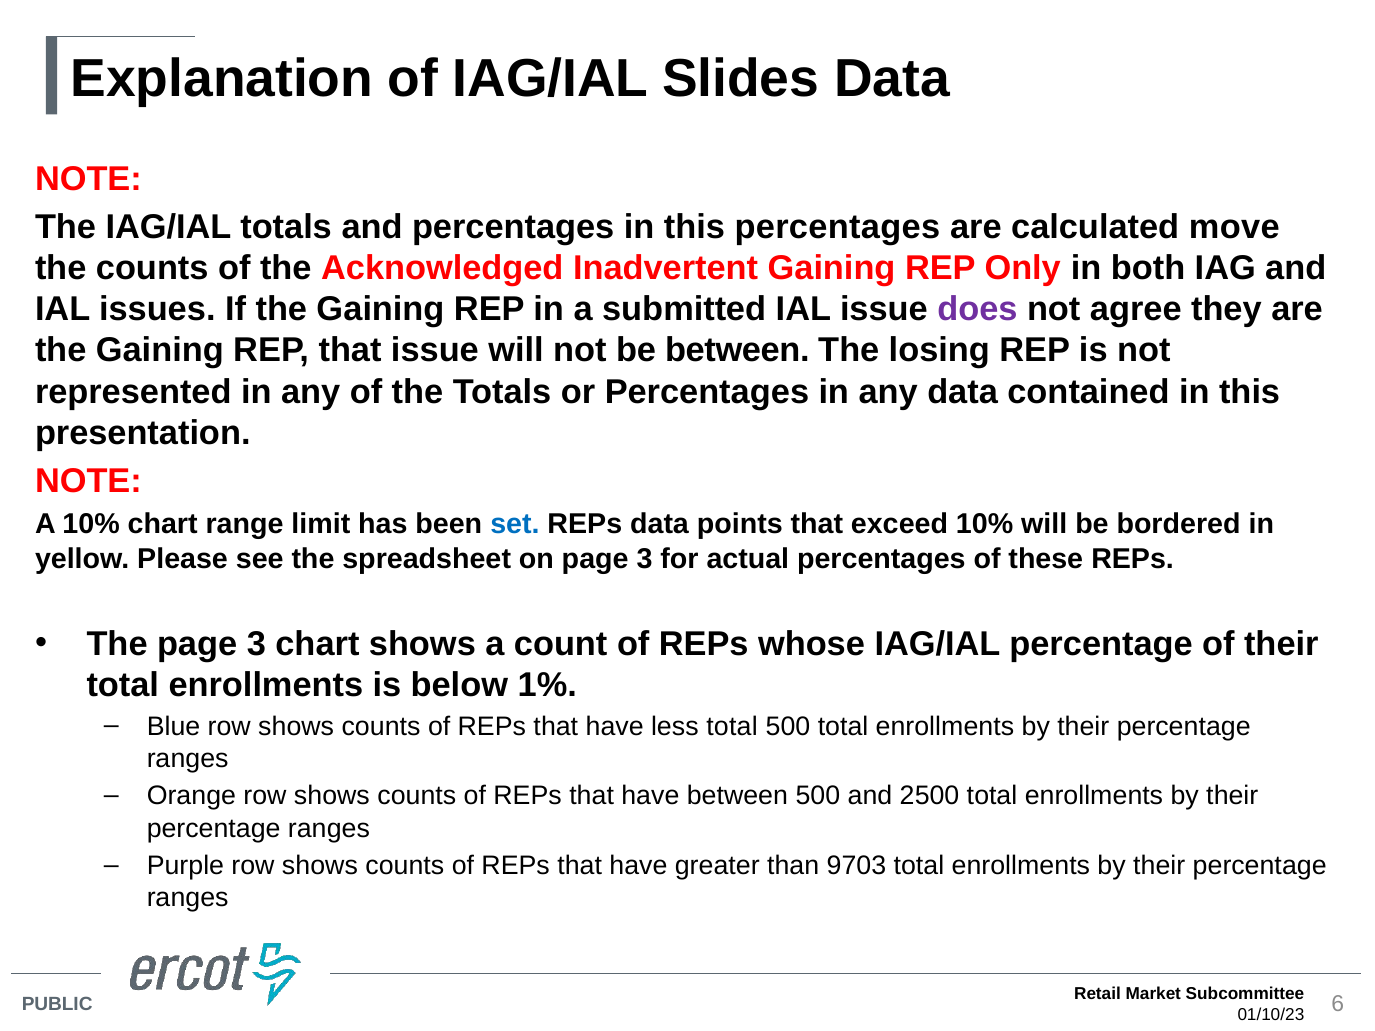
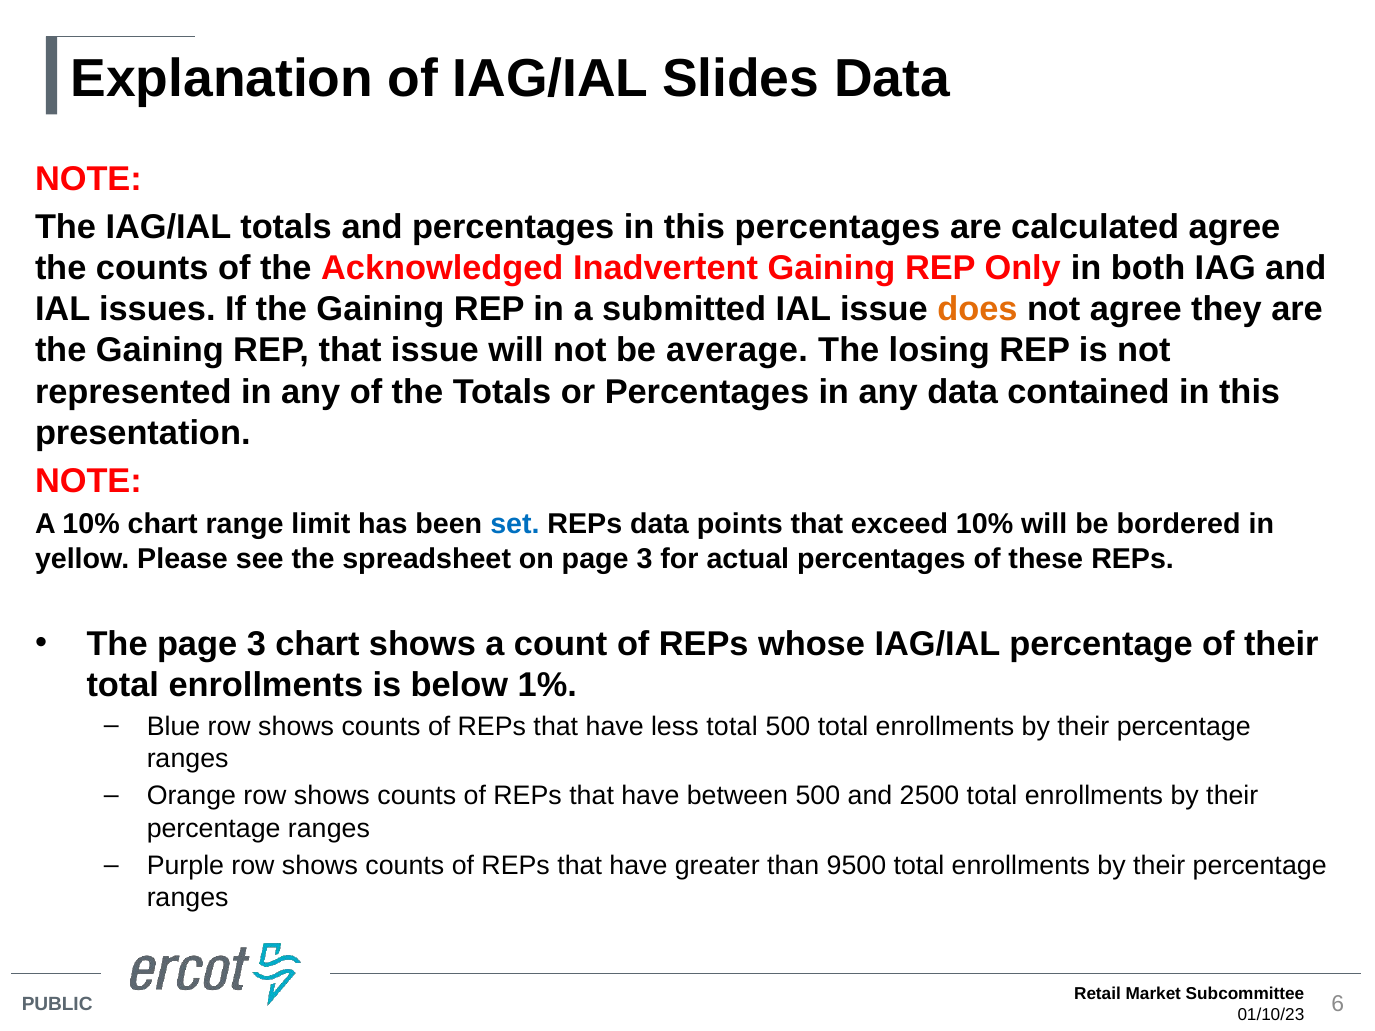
calculated move: move -> agree (1234, 227)
does colour: purple -> orange (977, 309)
be between: between -> average (737, 351)
9703: 9703 -> 9500 (856, 866)
